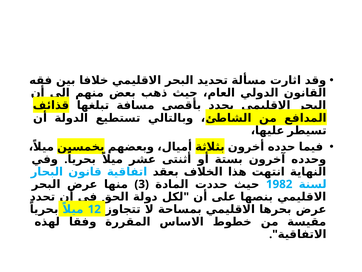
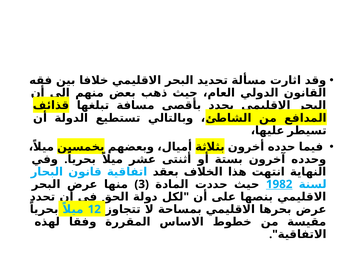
1982 underline: none -> present (279, 184)
